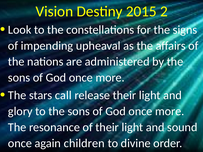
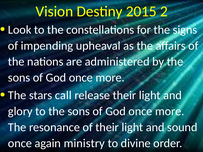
children: children -> ministry (84, 143)
